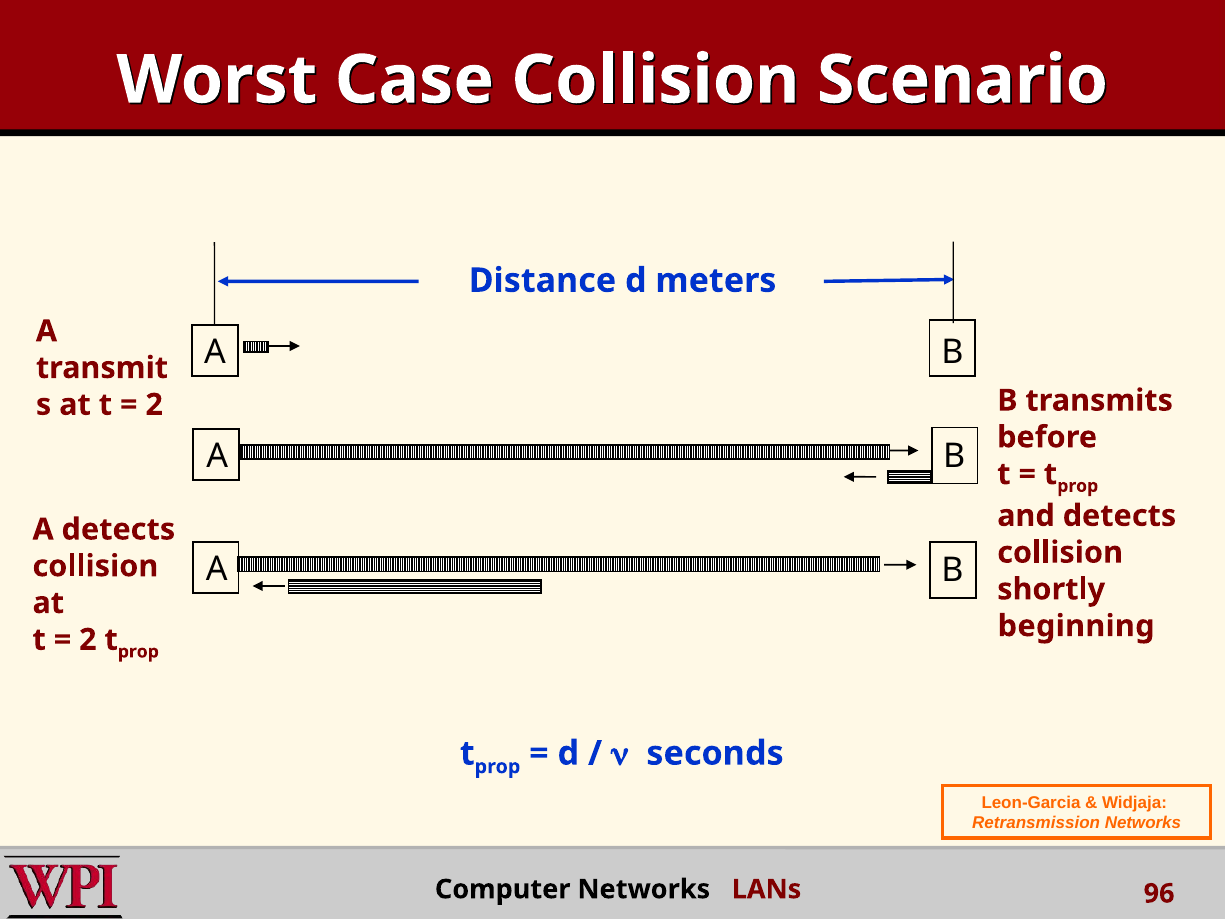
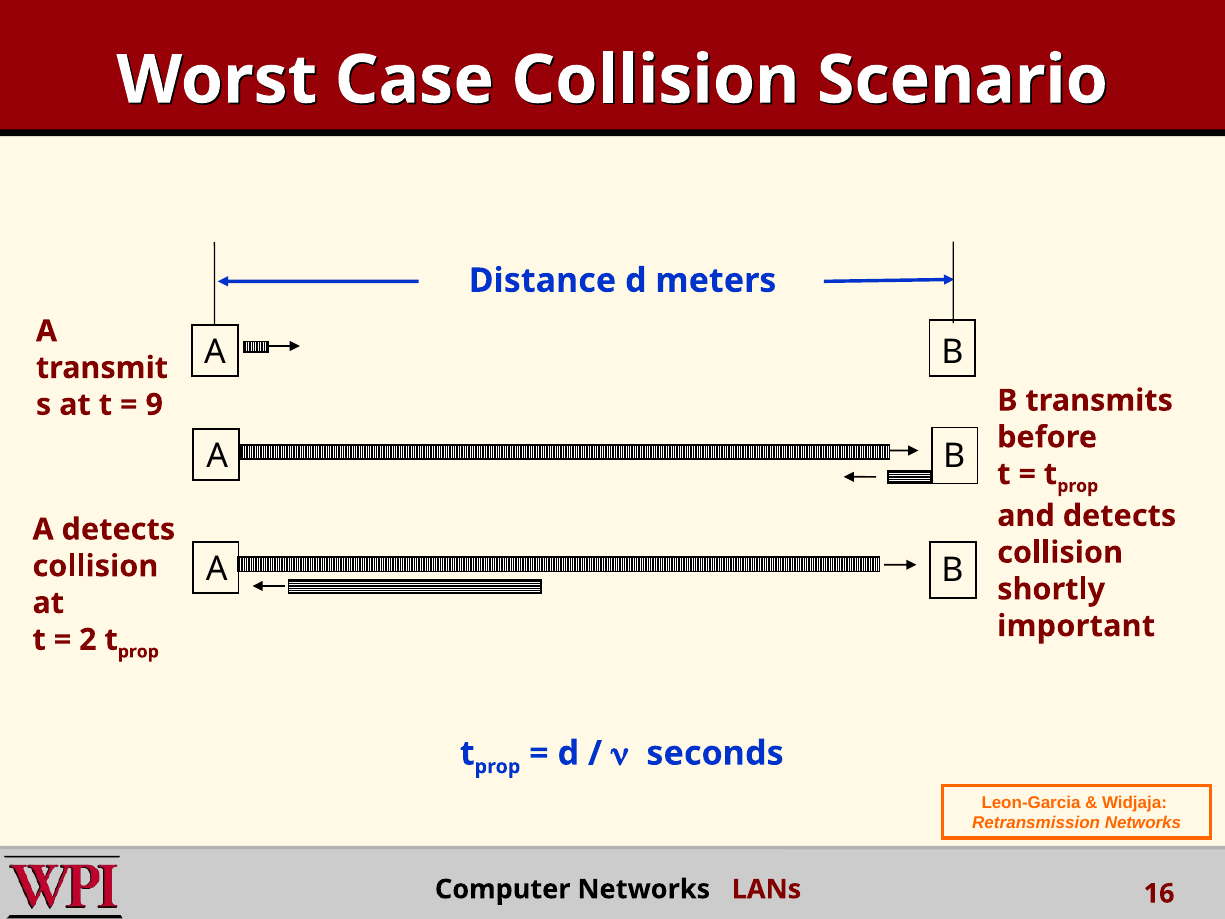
2: 2 -> 9 (154, 405)
beginning: beginning -> important (1076, 626)
96: 96 -> 16 (1159, 893)
